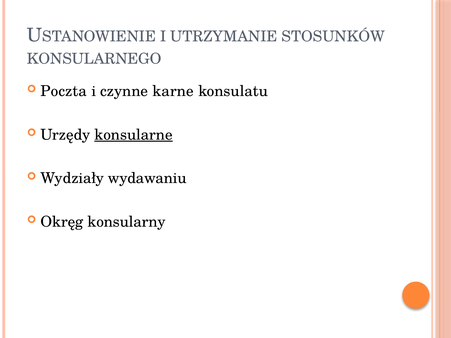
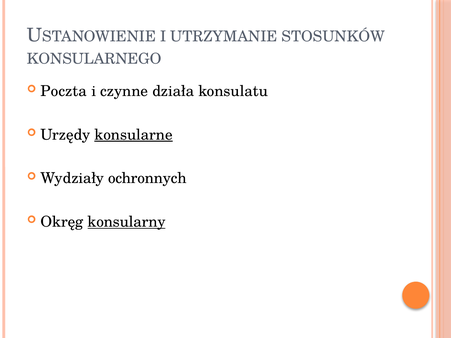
karne: karne -> działa (173, 91)
wydawaniu: wydawaniu -> ochronnych (147, 178)
konsularny underline: none -> present (127, 222)
